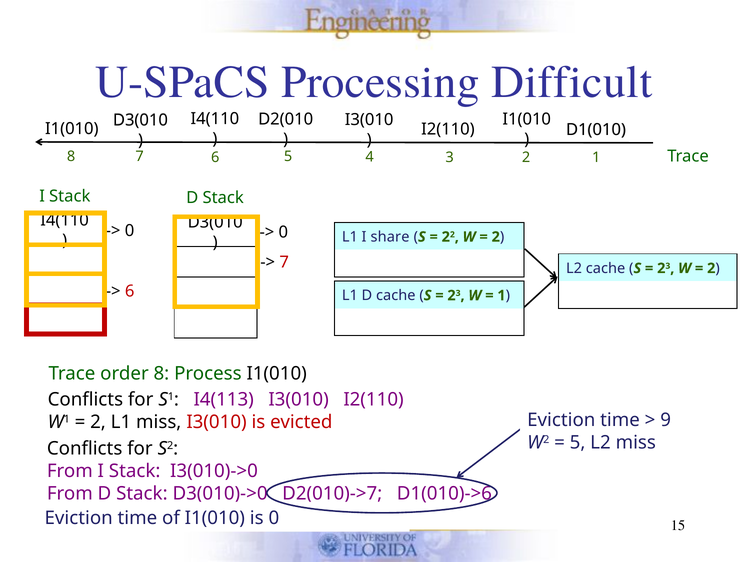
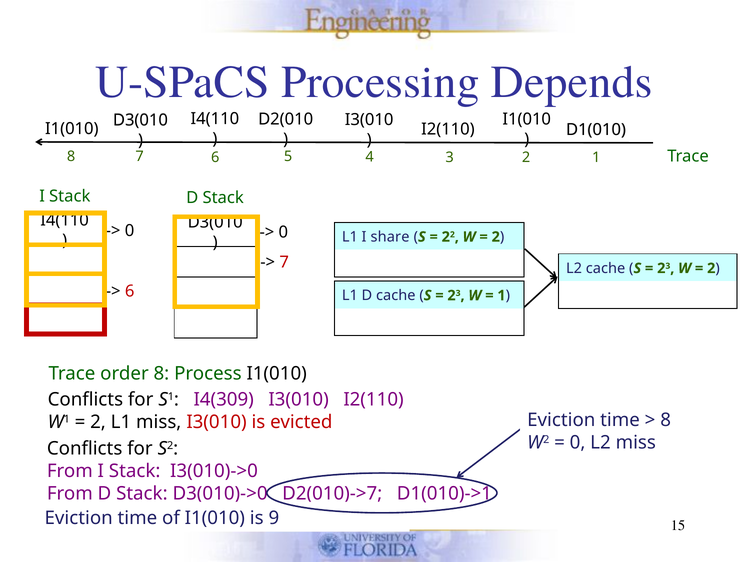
Difficult: Difficult -> Depends (572, 82)
I4(113: I4(113 -> I4(309 (224, 400)
9: 9 -> 8 (666, 420)
5: 5 -> 0 (578, 442)
D1(010)->6: D1(010)->6 -> D1(010)->1 (444, 493)
is 0: 0 -> 9 (274, 518)
